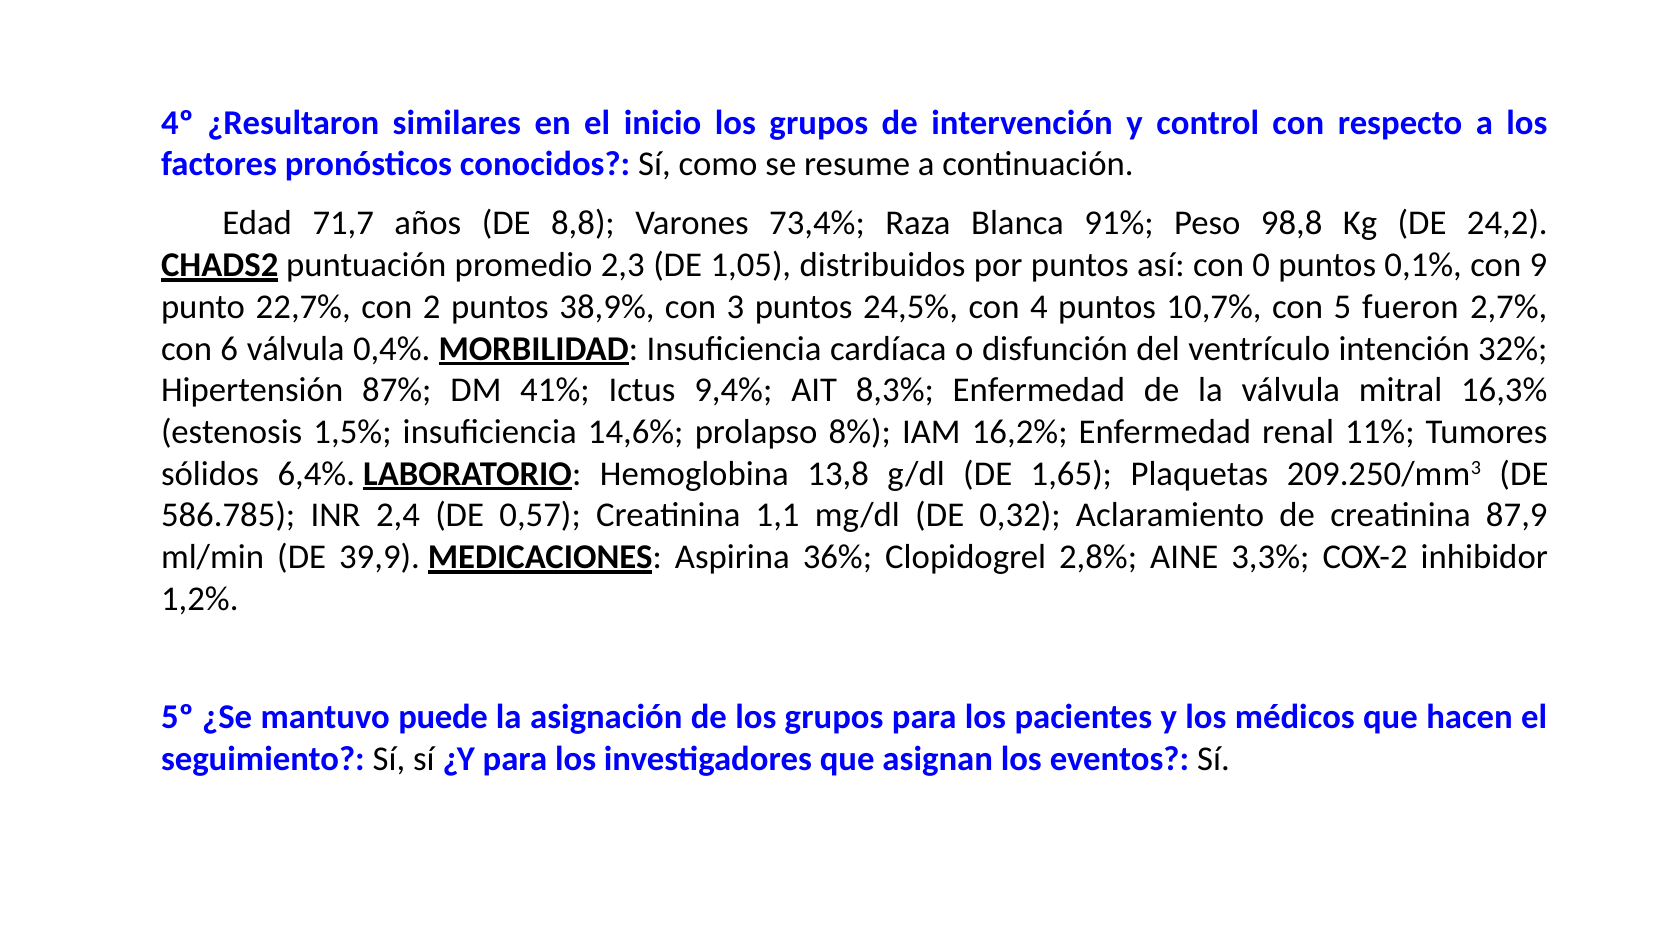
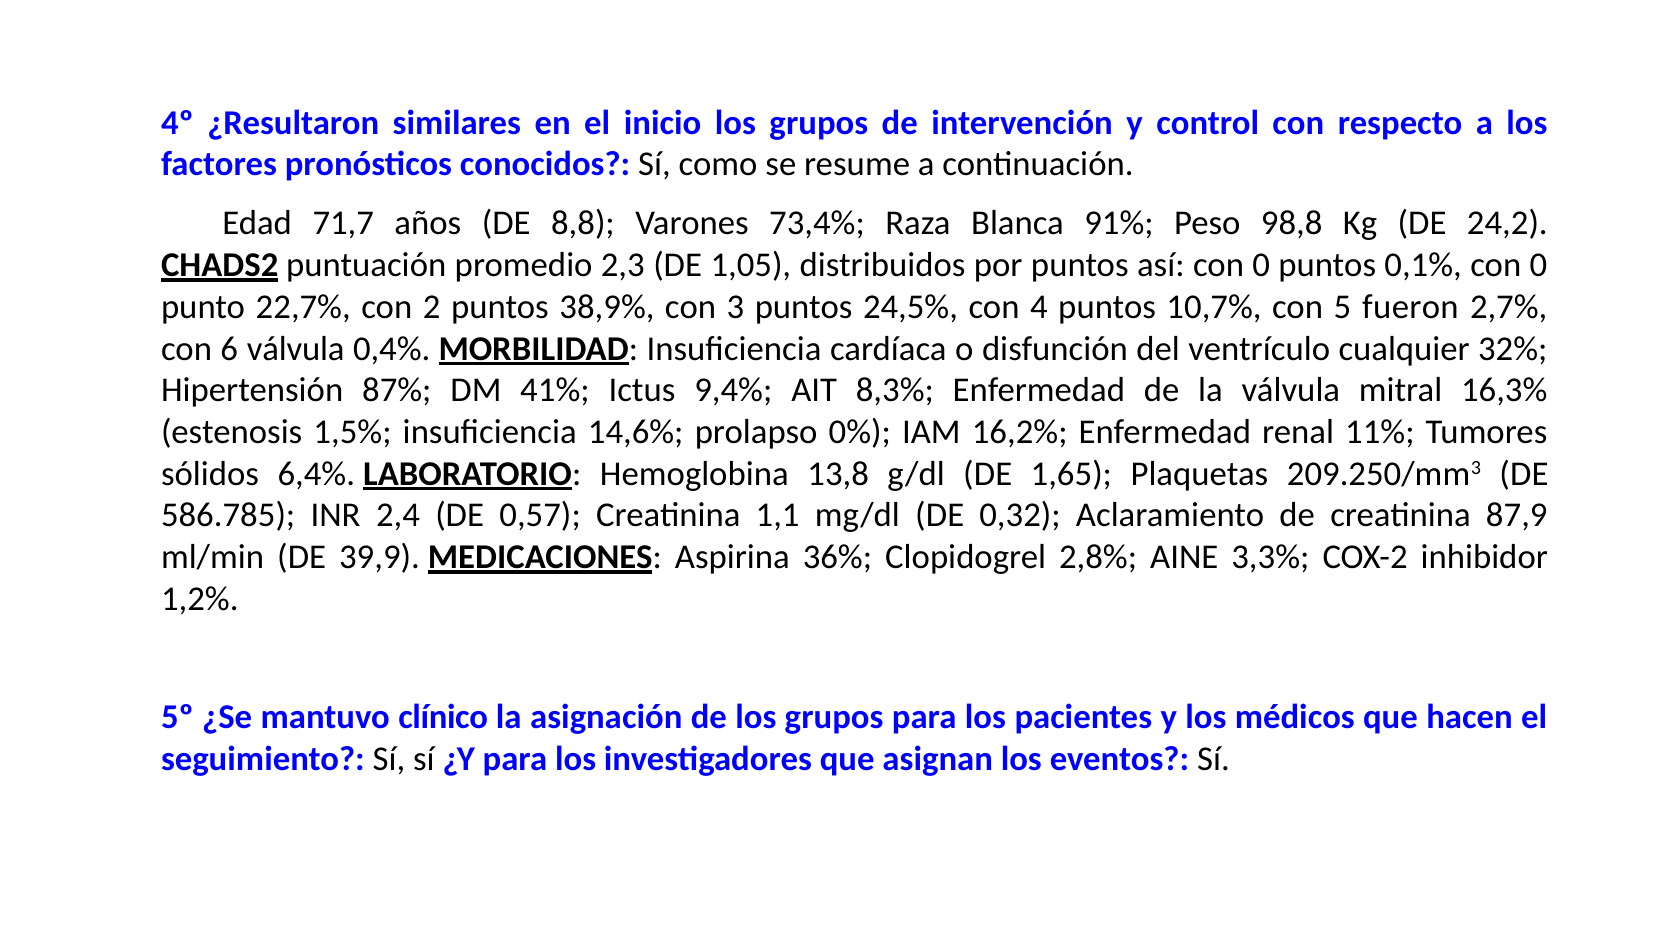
0,1% con 9: 9 -> 0 (1538, 265)
intención: intención -> cualquier (1404, 349)
8%: 8% -> 0% (860, 432)
puede: puede -> clínico (443, 717)
